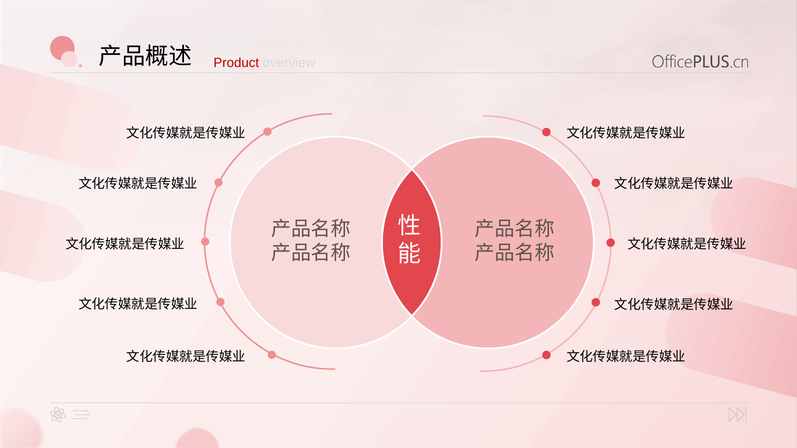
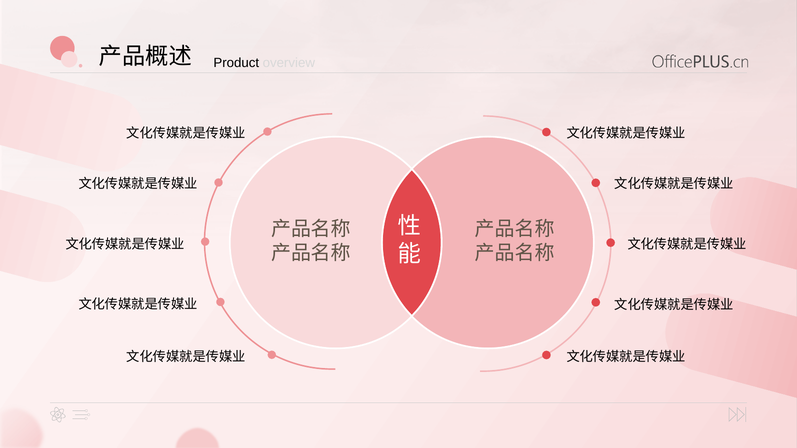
Product colour: red -> black (236, 63)
